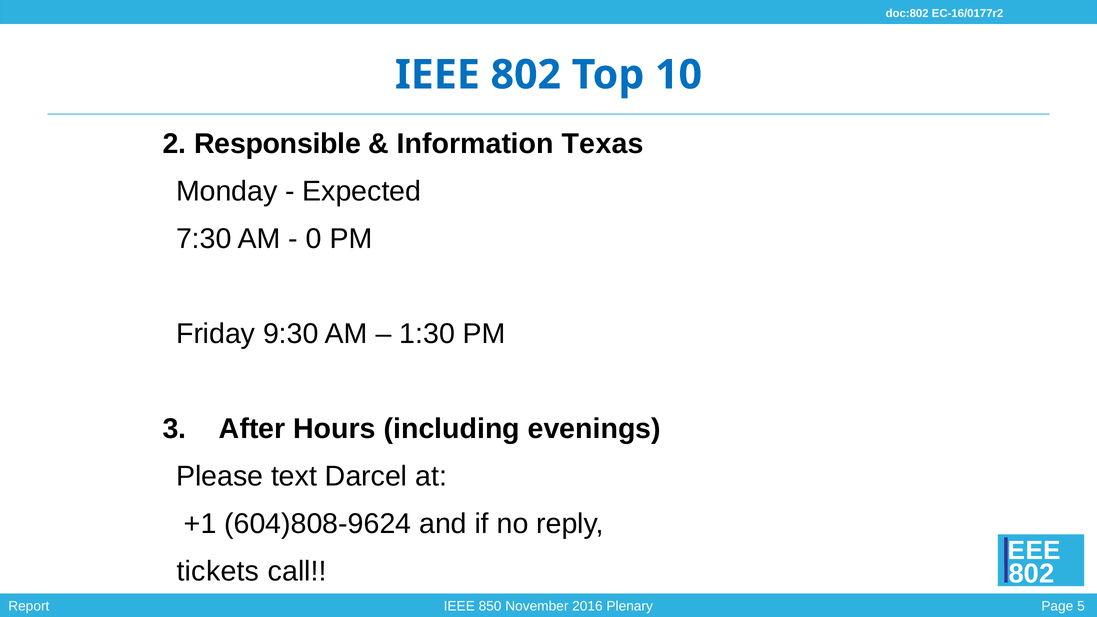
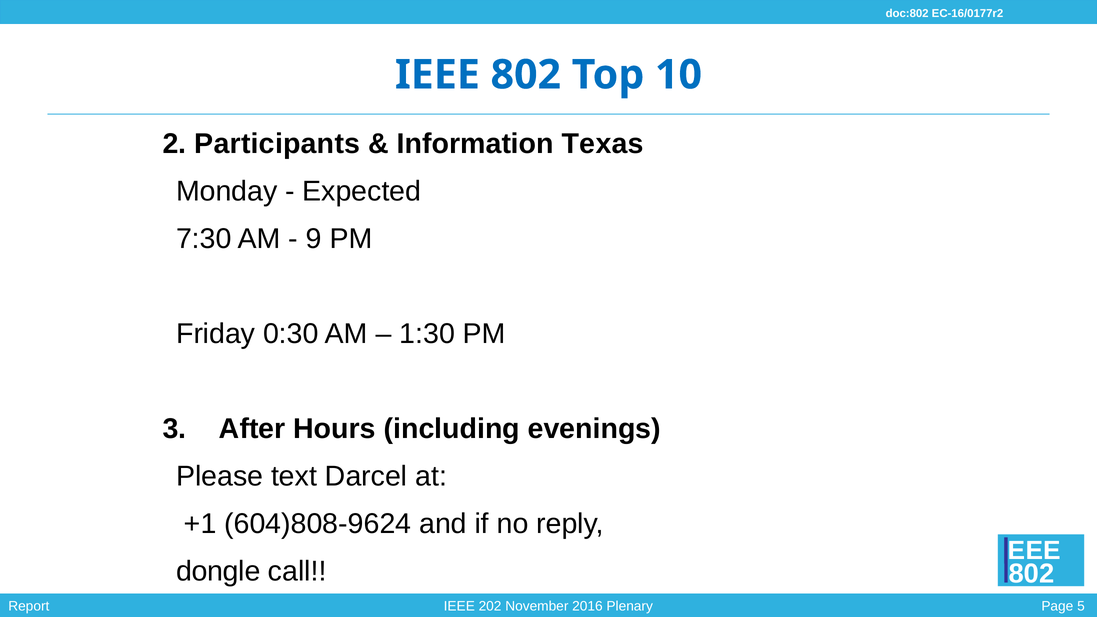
Responsible: Responsible -> Participants (277, 144)
0: 0 -> 9 (314, 239)
9:30: 9:30 -> 0:30 (291, 334)
tickets: tickets -> dongle (218, 572)
850: 850 -> 202 (490, 606)
